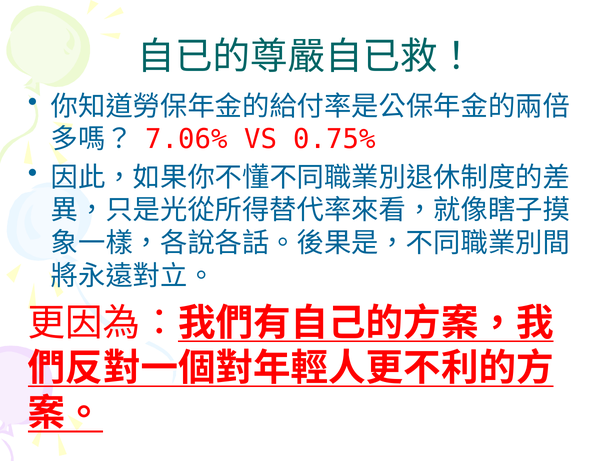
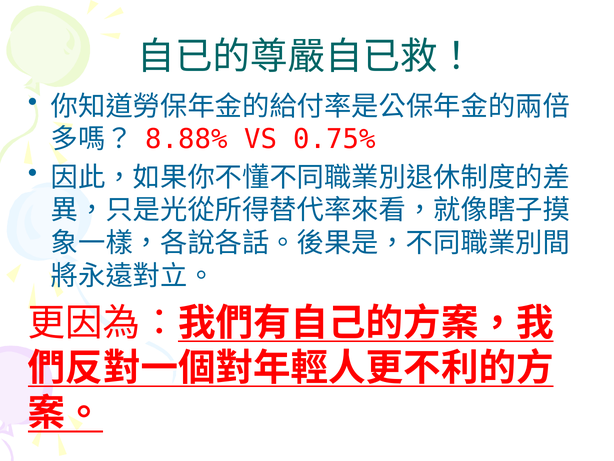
7.06%: 7.06% -> 8.88% (187, 139)
